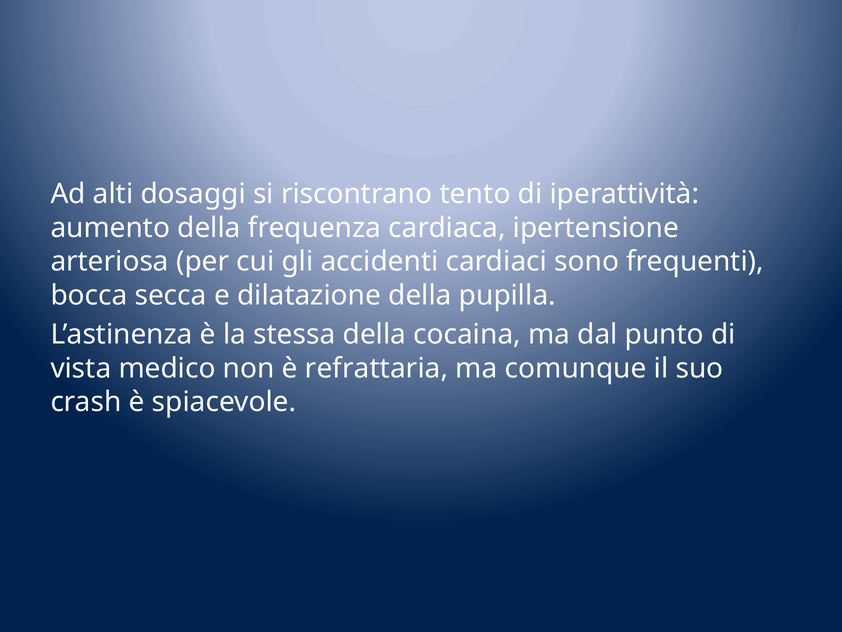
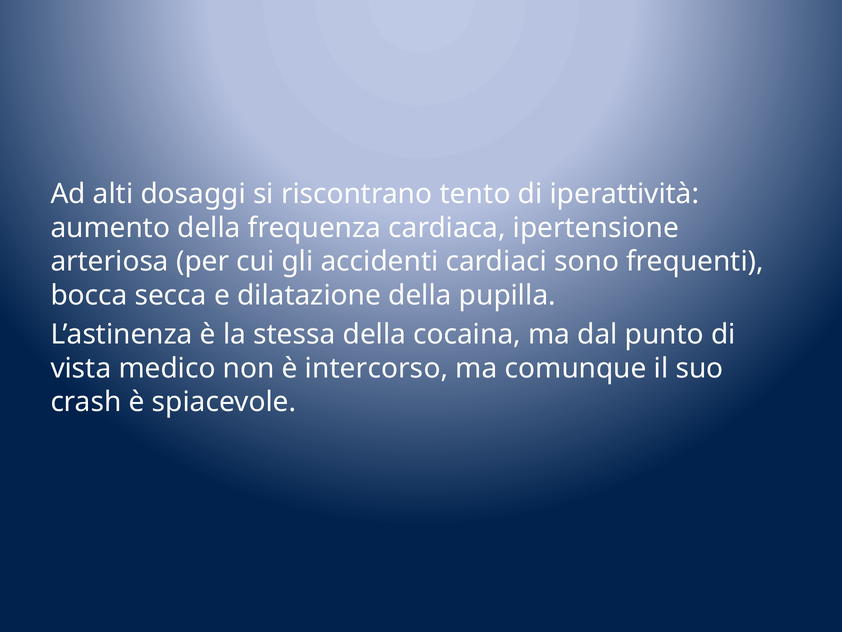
refrattaria: refrattaria -> intercorso (377, 368)
